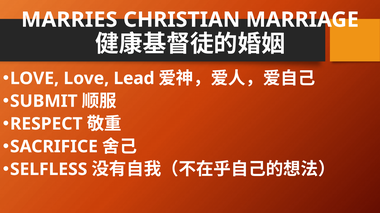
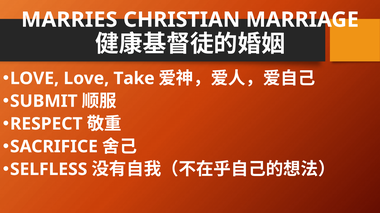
Lead: Lead -> Take (134, 79)
